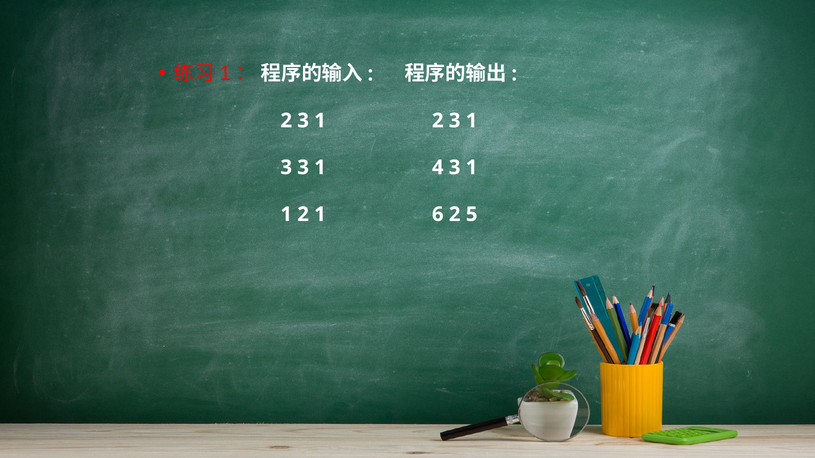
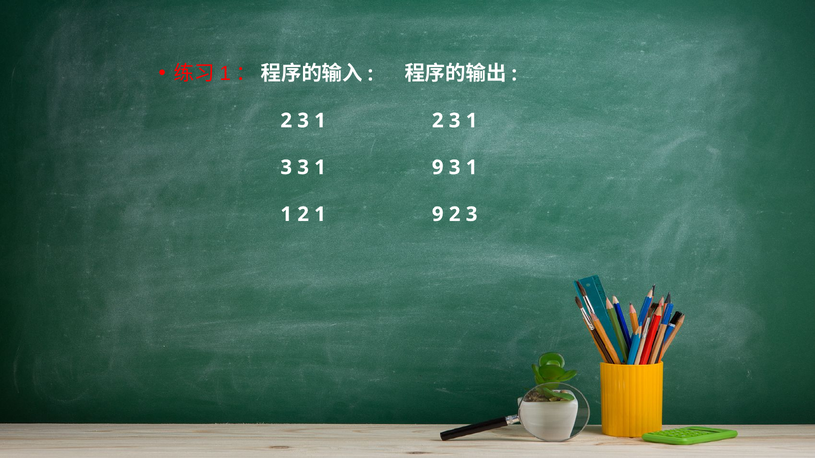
3 1 4: 4 -> 9 (438, 168)
2 1 6: 6 -> 9 (438, 214)
5: 5 -> 3 (472, 214)
